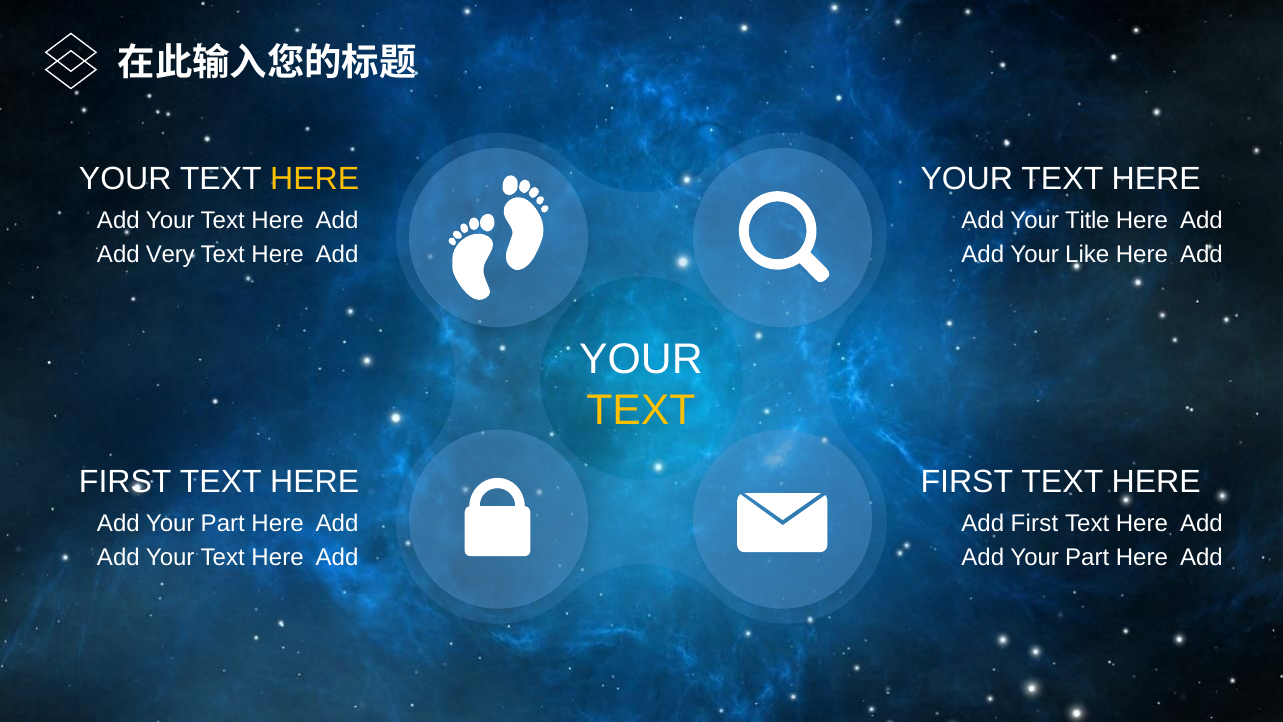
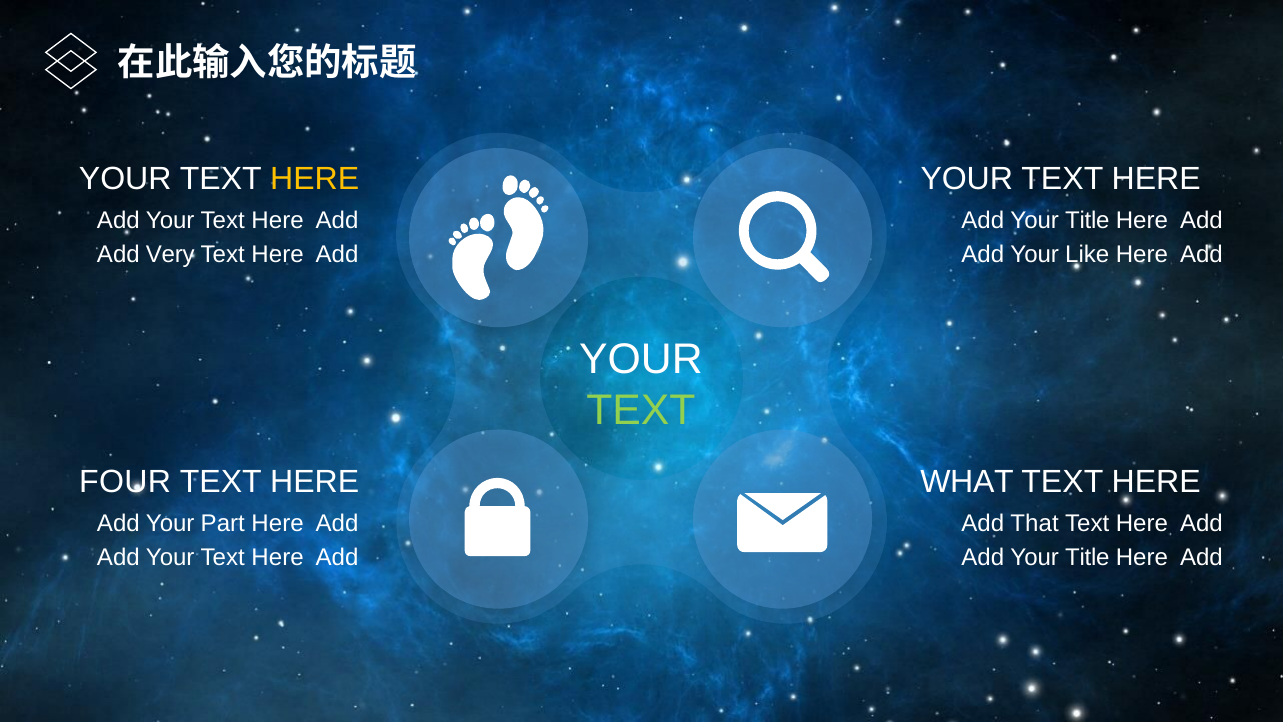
TEXT colour: yellow -> light green (641, 411)
FIRST: FIRST -> FOUR (125, 482)
FIRST: FIRST -> WHAT (967, 482)
First: First -> That (1035, 523)
Part: Part -> Title (1087, 558)
